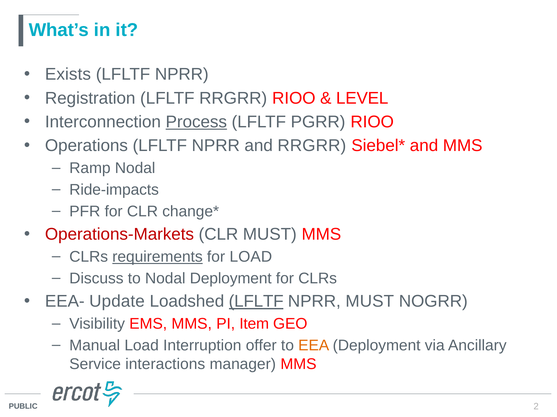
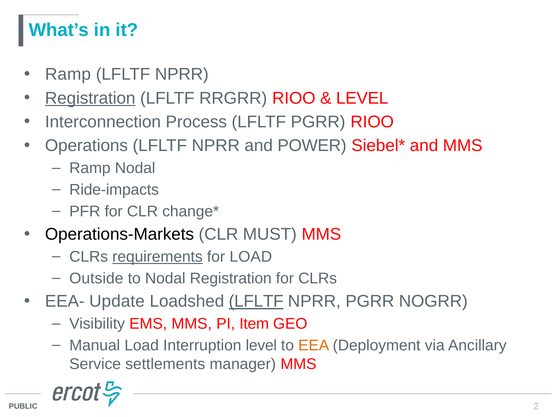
Exists: Exists -> Ramp (68, 74)
Registration underline: none -> present (90, 98)
Process underline: present -> none (196, 122)
and RRGRR: RRGRR -> POWER (312, 146)
Operations-Markets colour: red -> black (119, 235)
Discuss: Discuss -> Outside (96, 279)
Nodal Deployment: Deployment -> Registration (231, 279)
NPRR MUST: MUST -> PGRR (370, 302)
Interruption offer: offer -> level (261, 346)
interactions: interactions -> settlements (165, 365)
